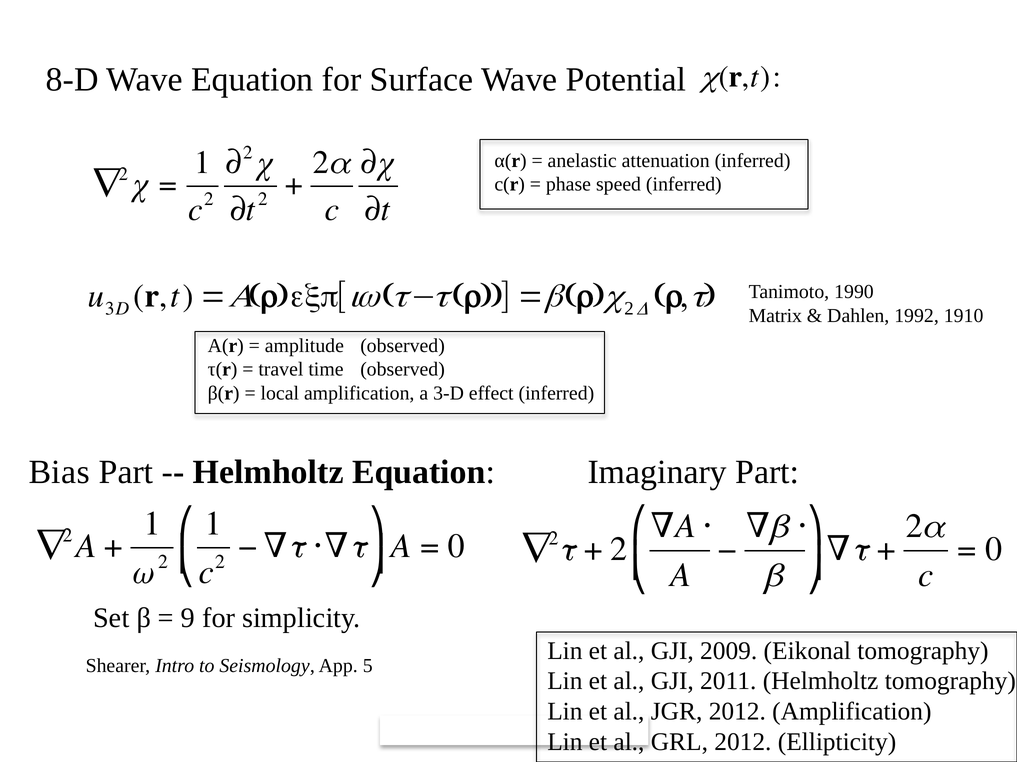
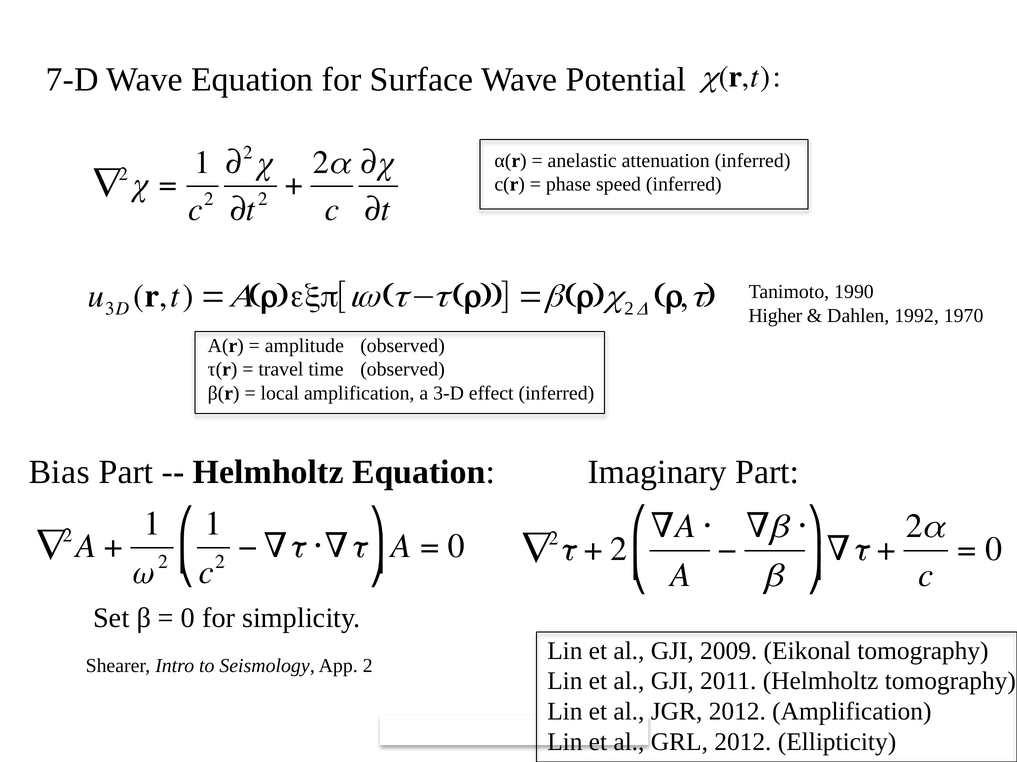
8-D: 8-D -> 7-D (72, 80)
Matrix: Matrix -> Higher (775, 316)
1910: 1910 -> 1970 (964, 316)
9: 9 -> 0 (188, 619)
App 5: 5 -> 2 (368, 667)
